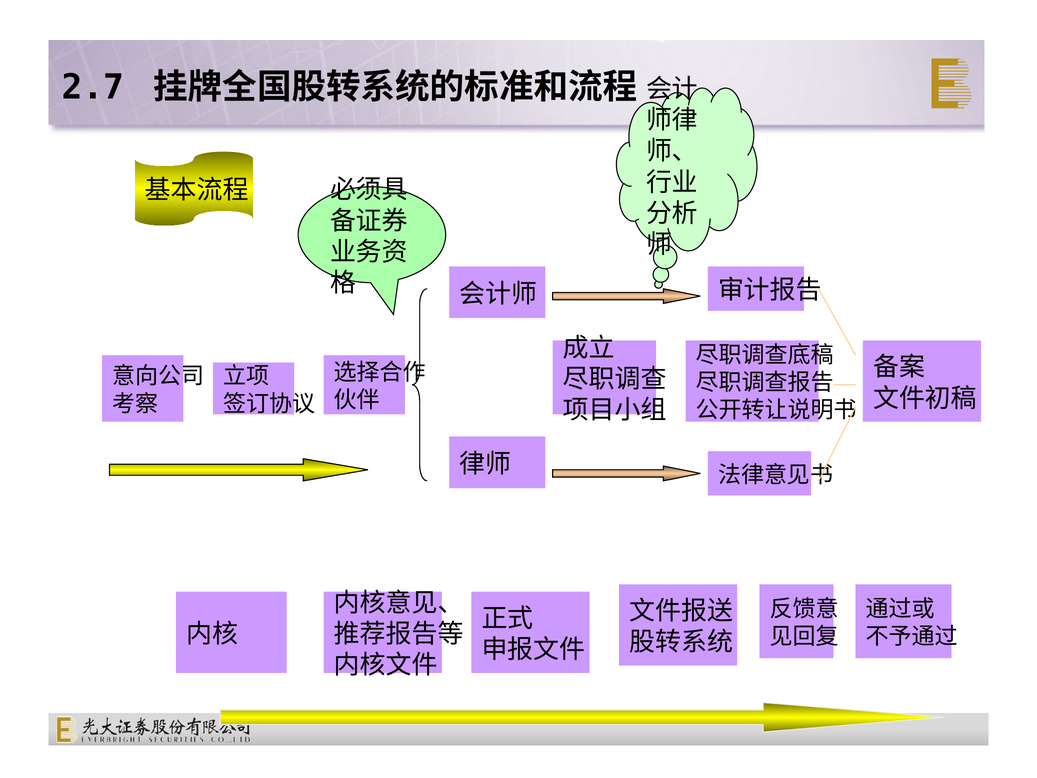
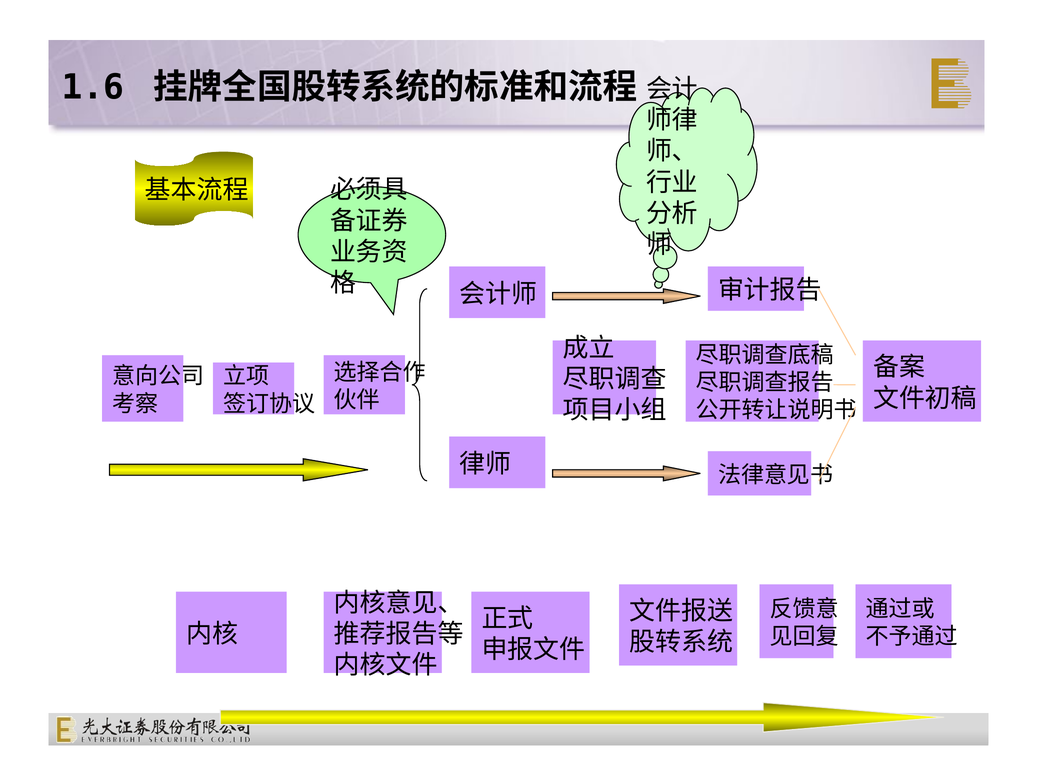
2.7: 2.7 -> 1.6 (93, 87)
